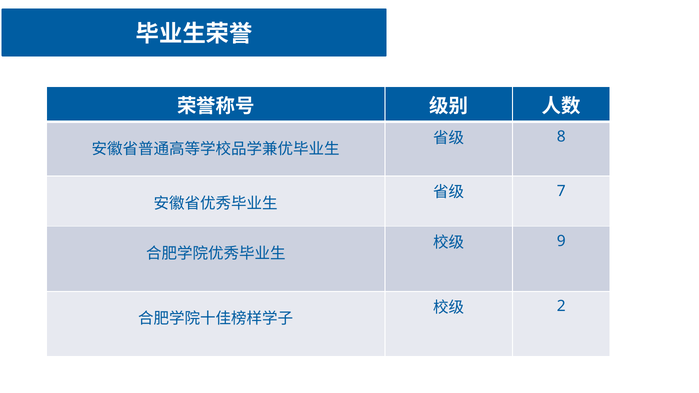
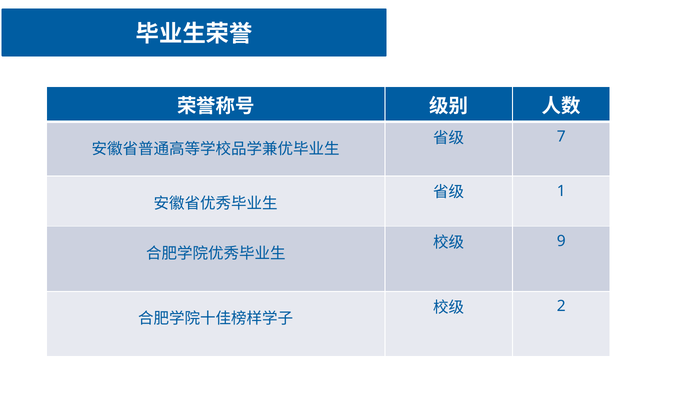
8: 8 -> 7 (561, 137)
7: 7 -> 1 (561, 191)
